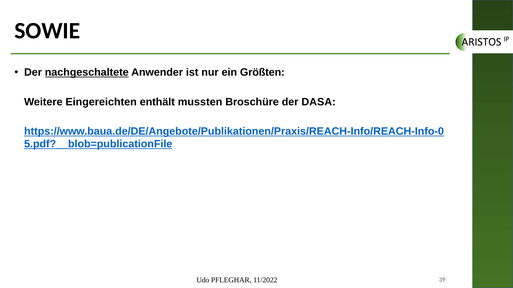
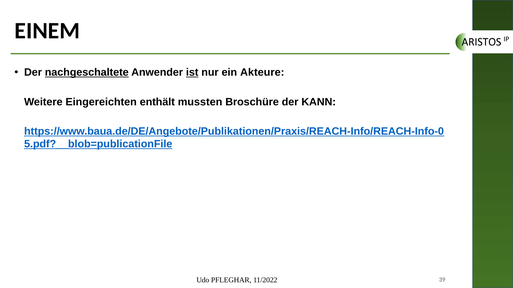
SOWIE: SOWIE -> EINEM (47, 31)
ist underline: none -> present (192, 73)
Größten: Größten -> Akteure (262, 73)
DASA: DASA -> KANN (319, 102)
